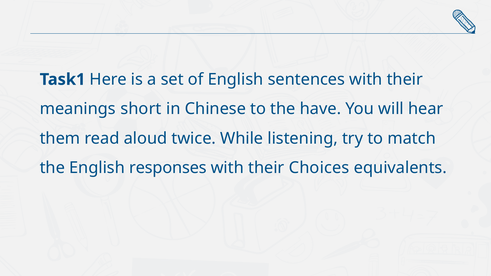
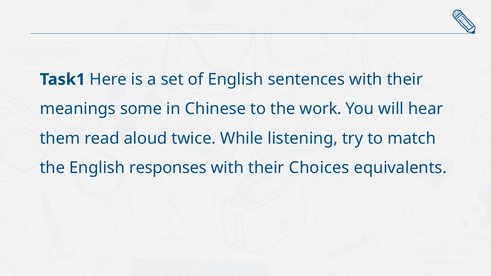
short: short -> some (141, 109)
have: have -> work (321, 109)
